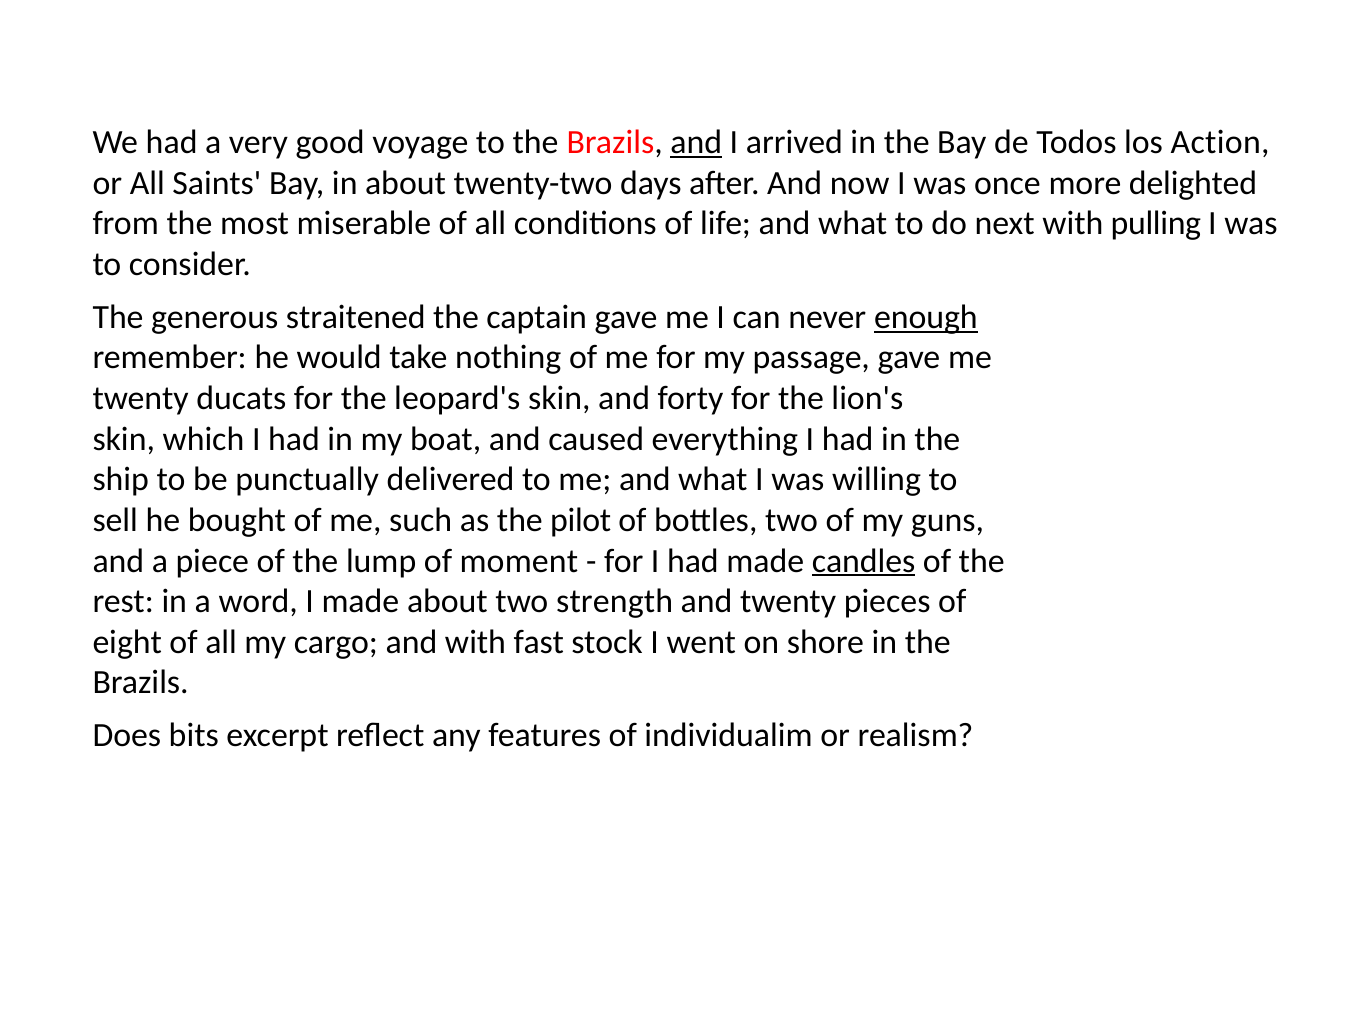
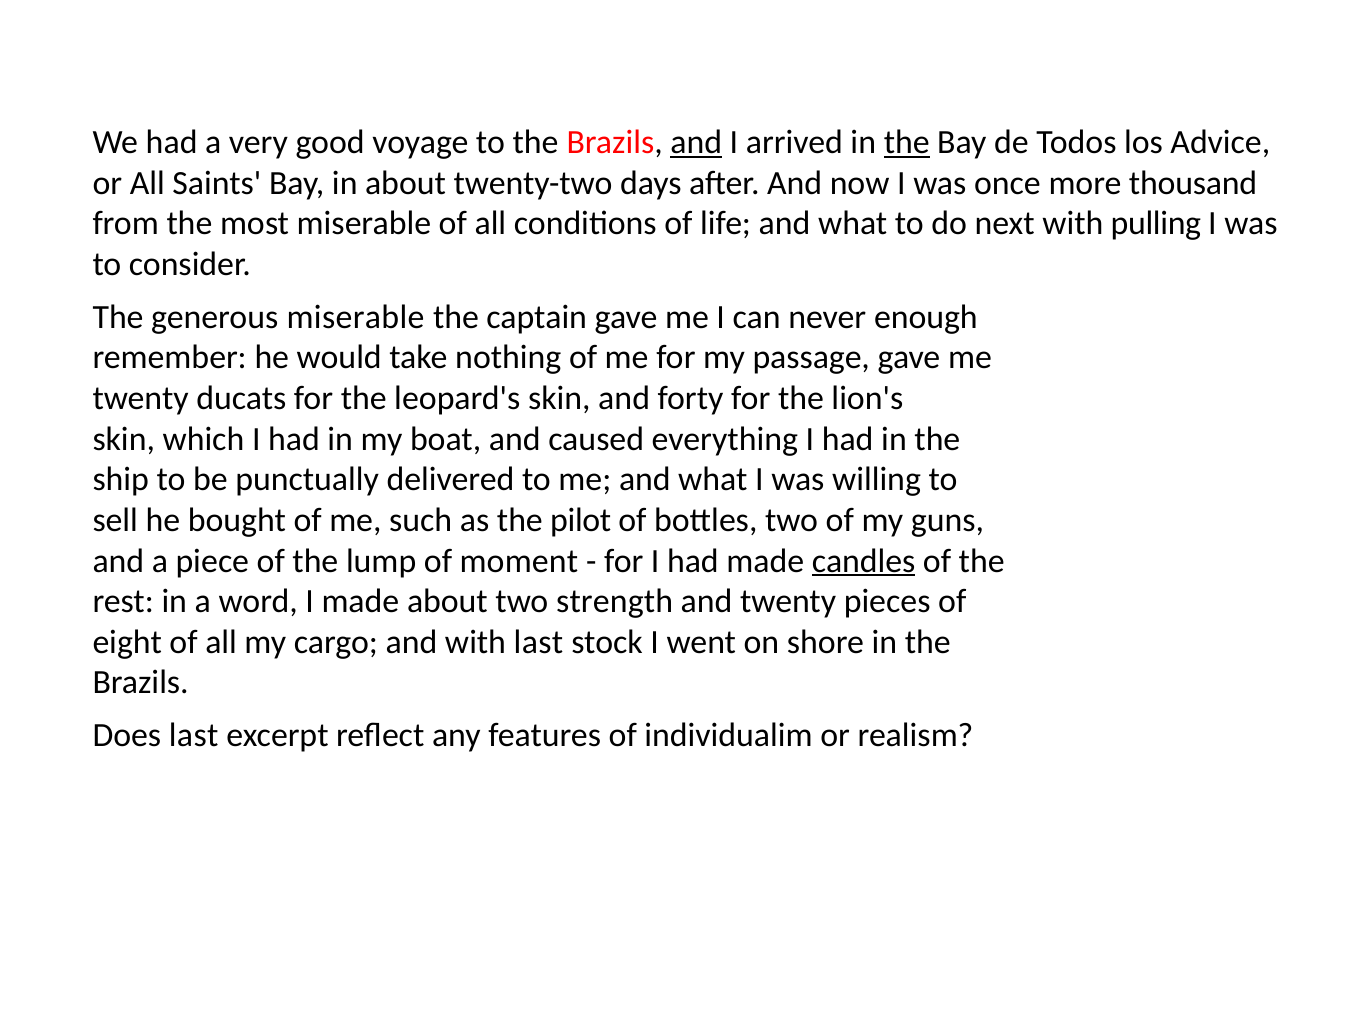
the underline: none -> present (907, 142)
Action: Action -> Advice (1220, 142)
delighted: delighted -> thousand (1193, 183)
generous straitened: straitened -> miserable (356, 317)
enough underline: present -> none (926, 317)
with fast: fast -> last (538, 642)
Does bits: bits -> last (194, 735)
